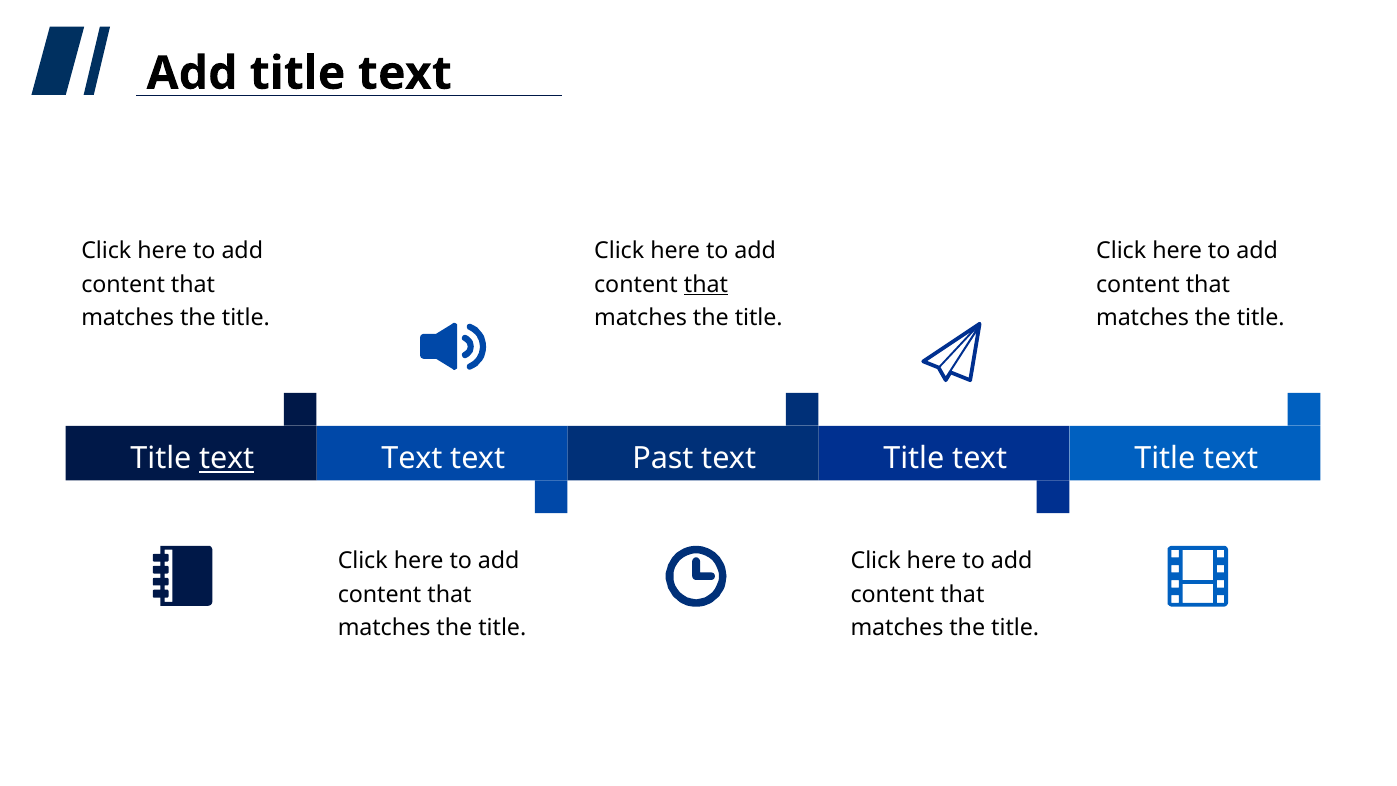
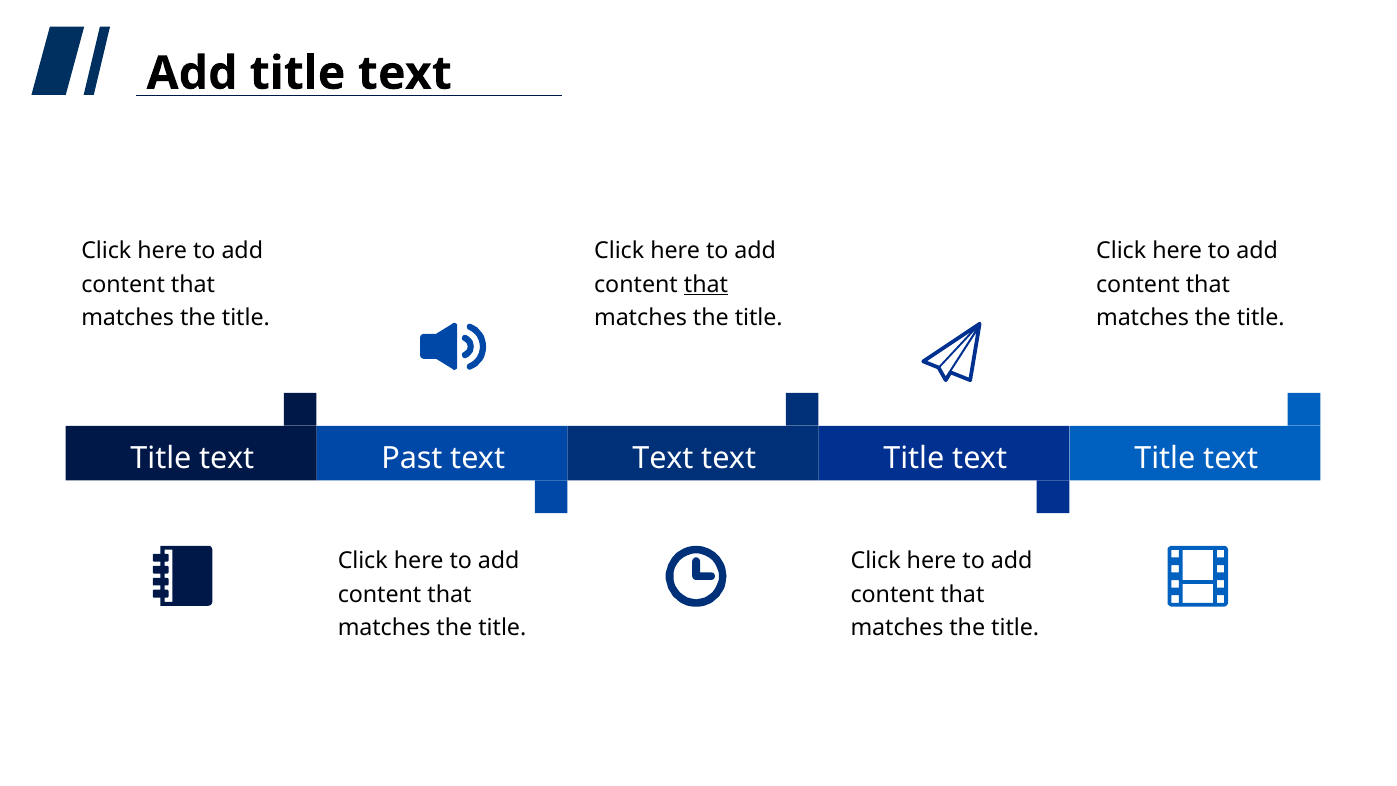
text underline: present -> none (227, 459)
Text: Text -> Past (412, 459)
Past: Past -> Text (663, 459)
